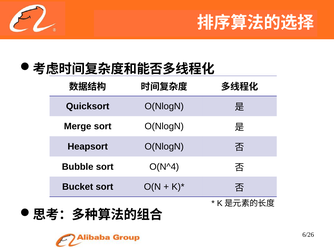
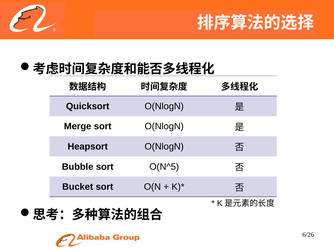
O(N^4: O(N^4 -> O(N^5 (164, 166)
